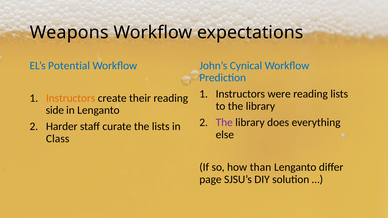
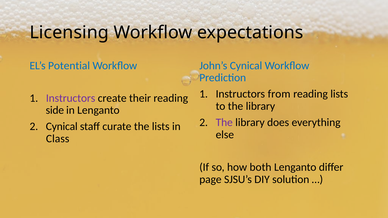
Weapons: Weapons -> Licensing (69, 33)
were: were -> from (279, 94)
Instructors colour: orange -> purple (71, 98)
Harder: Harder -> Cynical (62, 127)
than: than -> both (261, 167)
